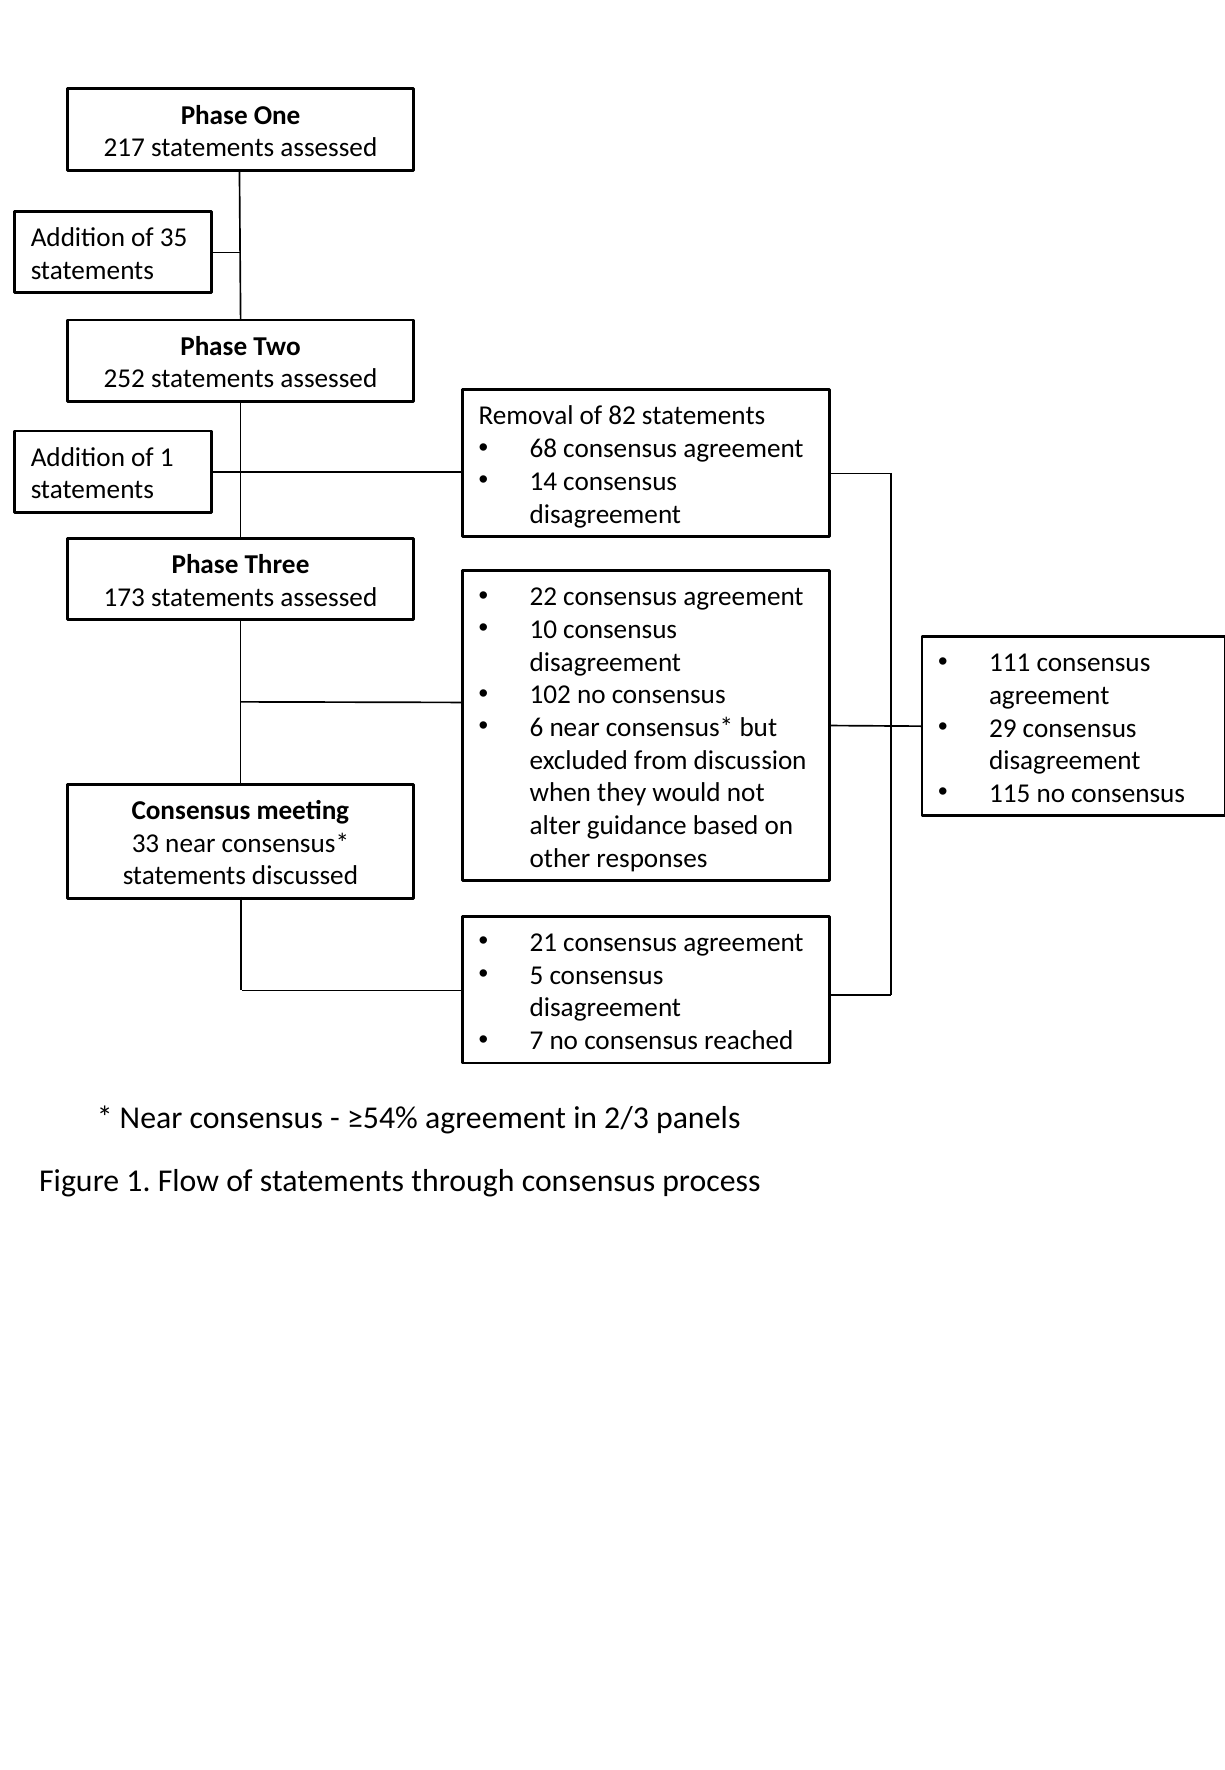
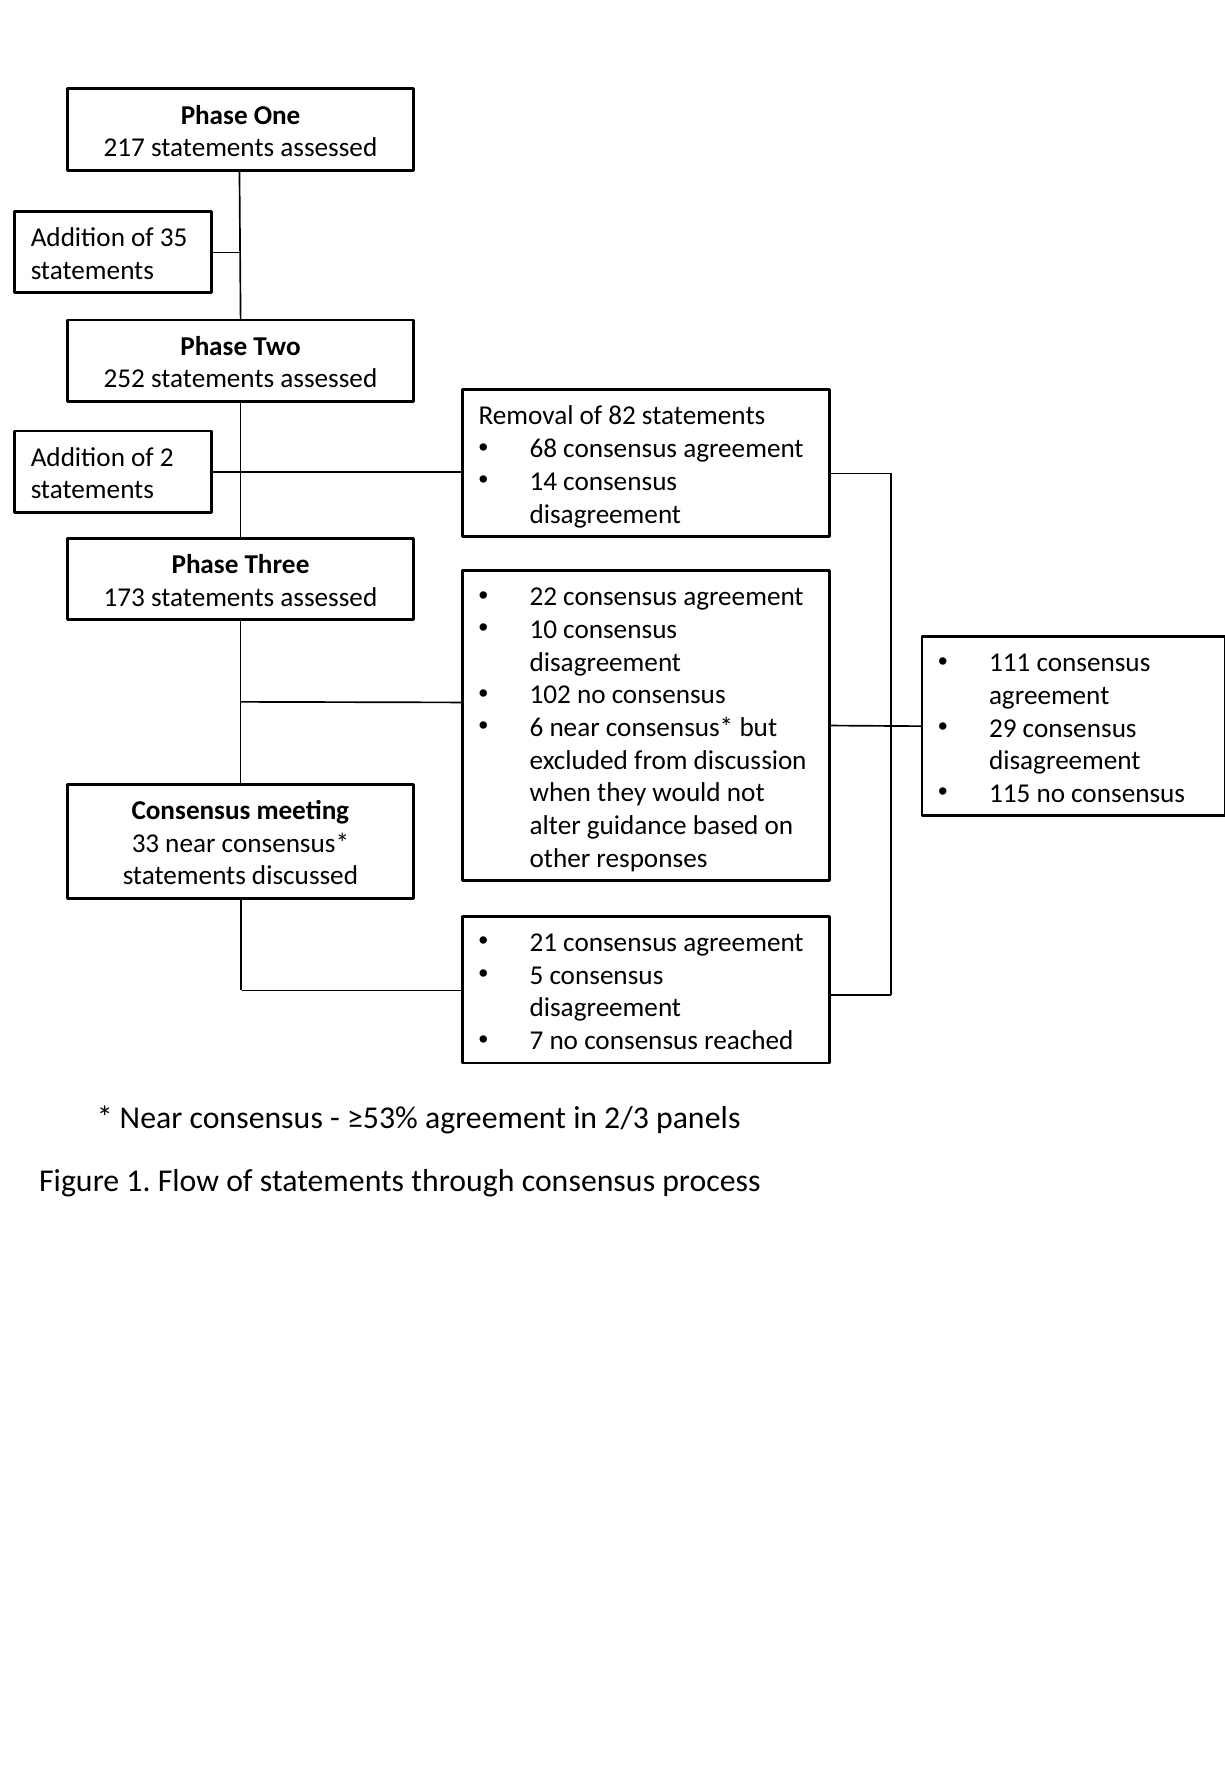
of 1: 1 -> 2 (167, 457)
≥54%: ≥54% -> ≥53% (382, 1117)
